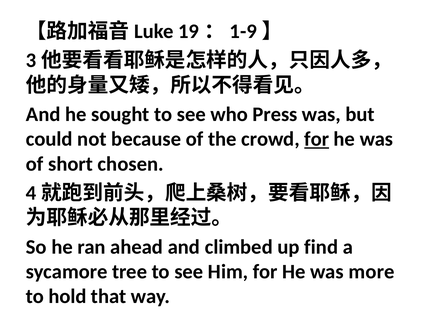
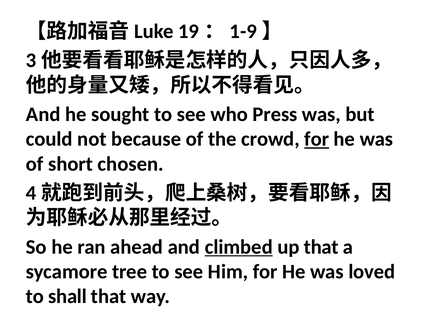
climbed underline: none -> present (239, 247)
up find: find -> that (321, 247)
more: more -> loved (372, 272)
hold: hold -> shall (68, 296)
